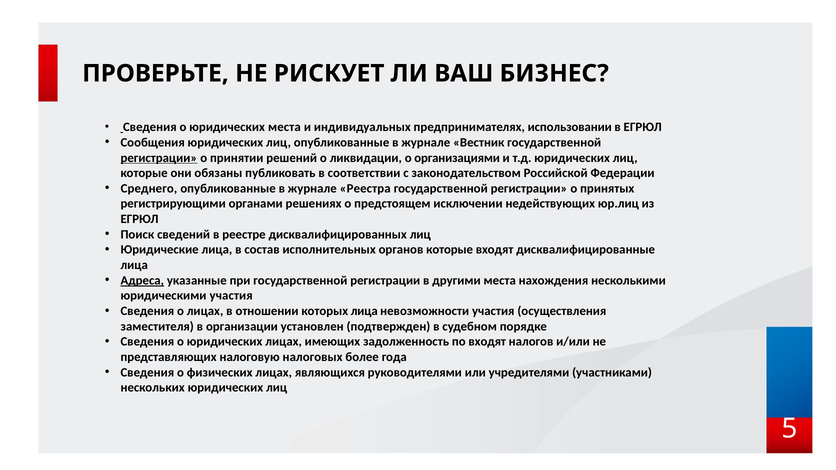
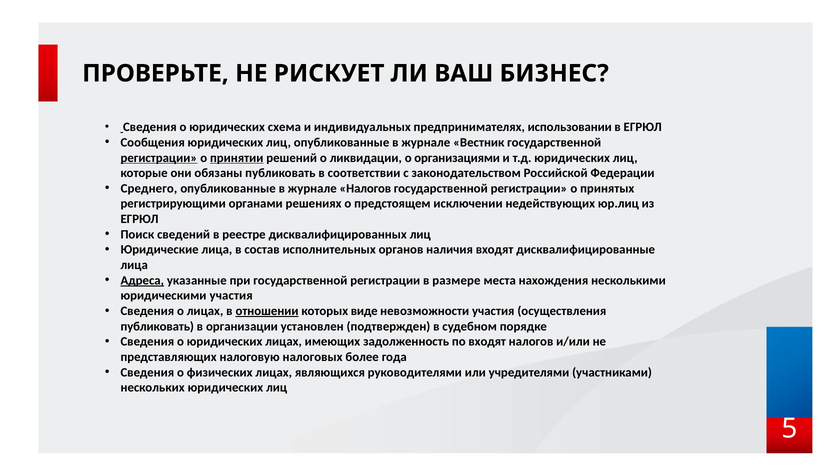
юридических места: места -> схема (284, 127)
принятии underline: none -> present (237, 158)
журнале Реестра: Реестра -> Налогов (365, 189)
органов которые: которые -> наличия (450, 250)
другими: другими -> размере (456, 281)
отношении underline: none -> present (267, 311)
которых лица: лица -> виде (364, 311)
заместителя: заместителя -> публиковать (157, 327)
